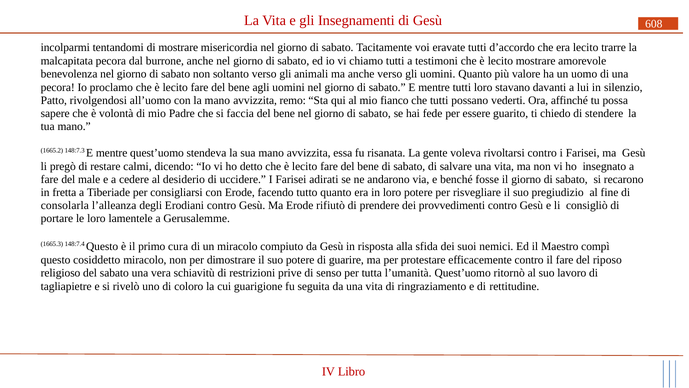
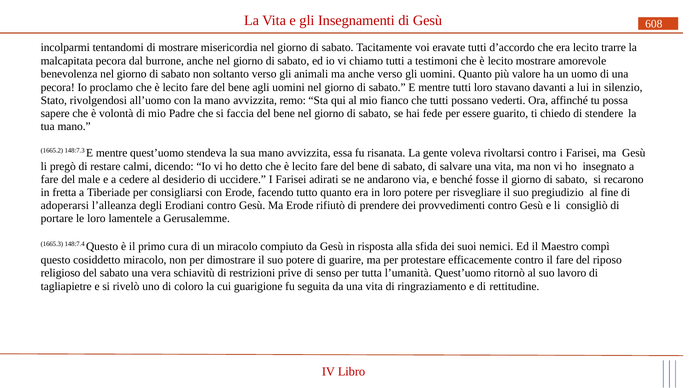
Patto: Patto -> Stato (54, 100)
consolarla: consolarla -> adoperarsi (65, 206)
